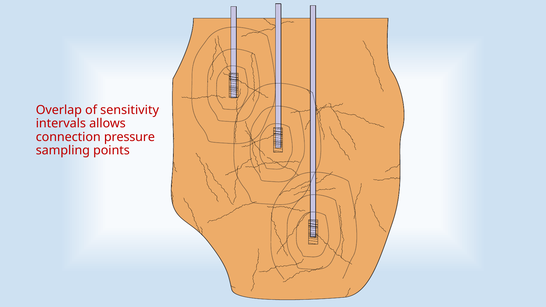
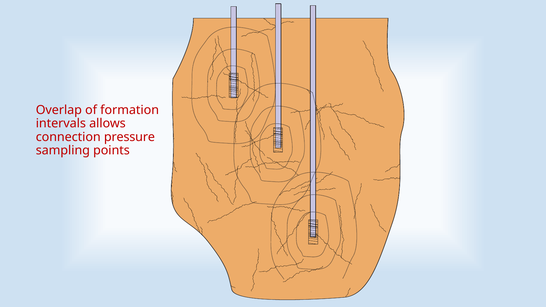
sensitivity: sensitivity -> formation (130, 110)
